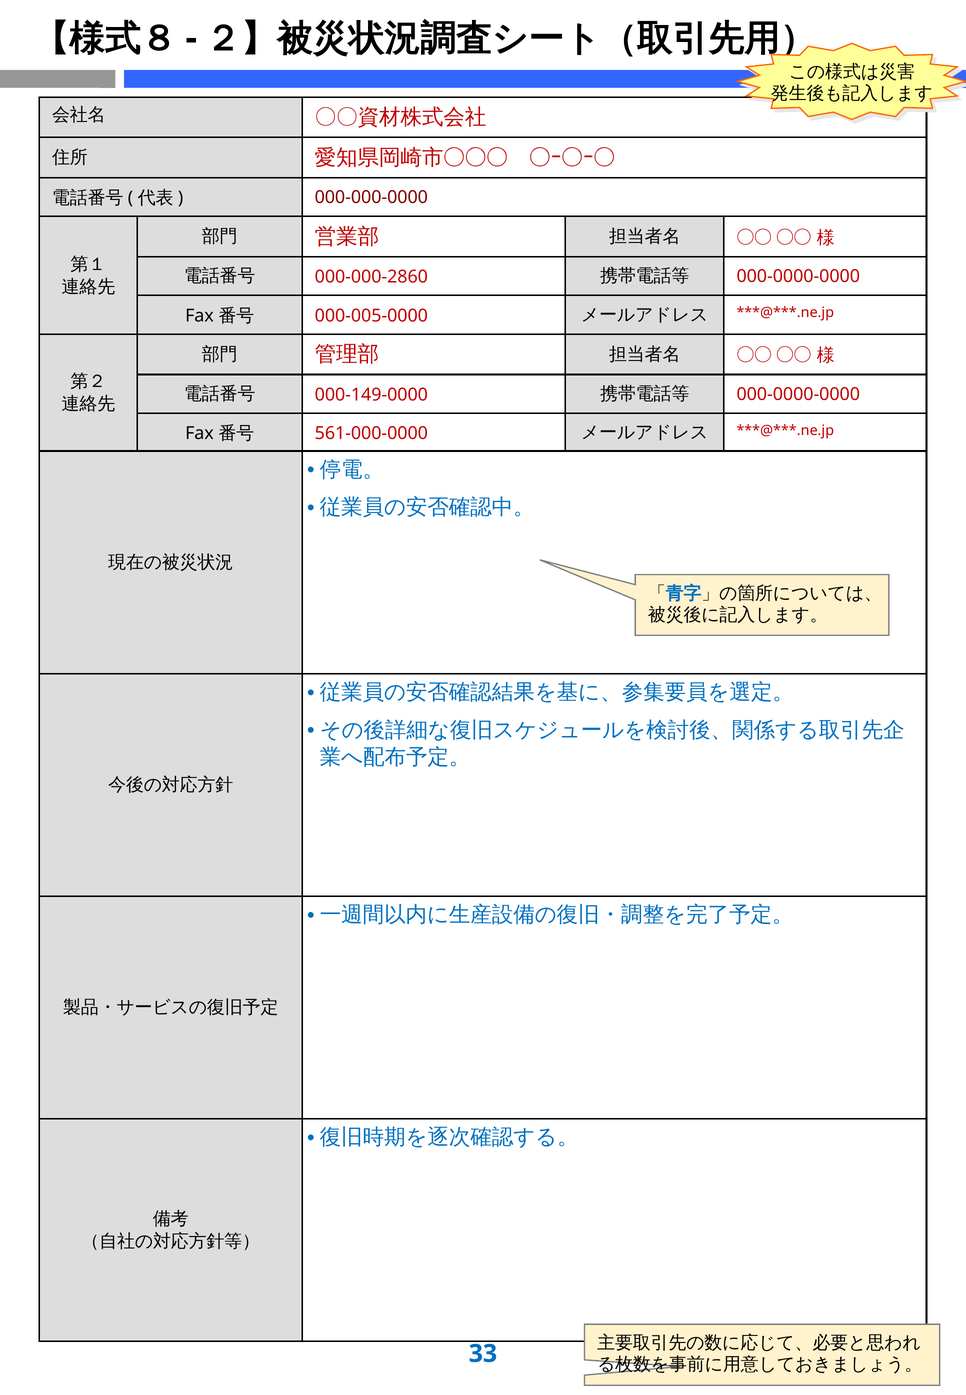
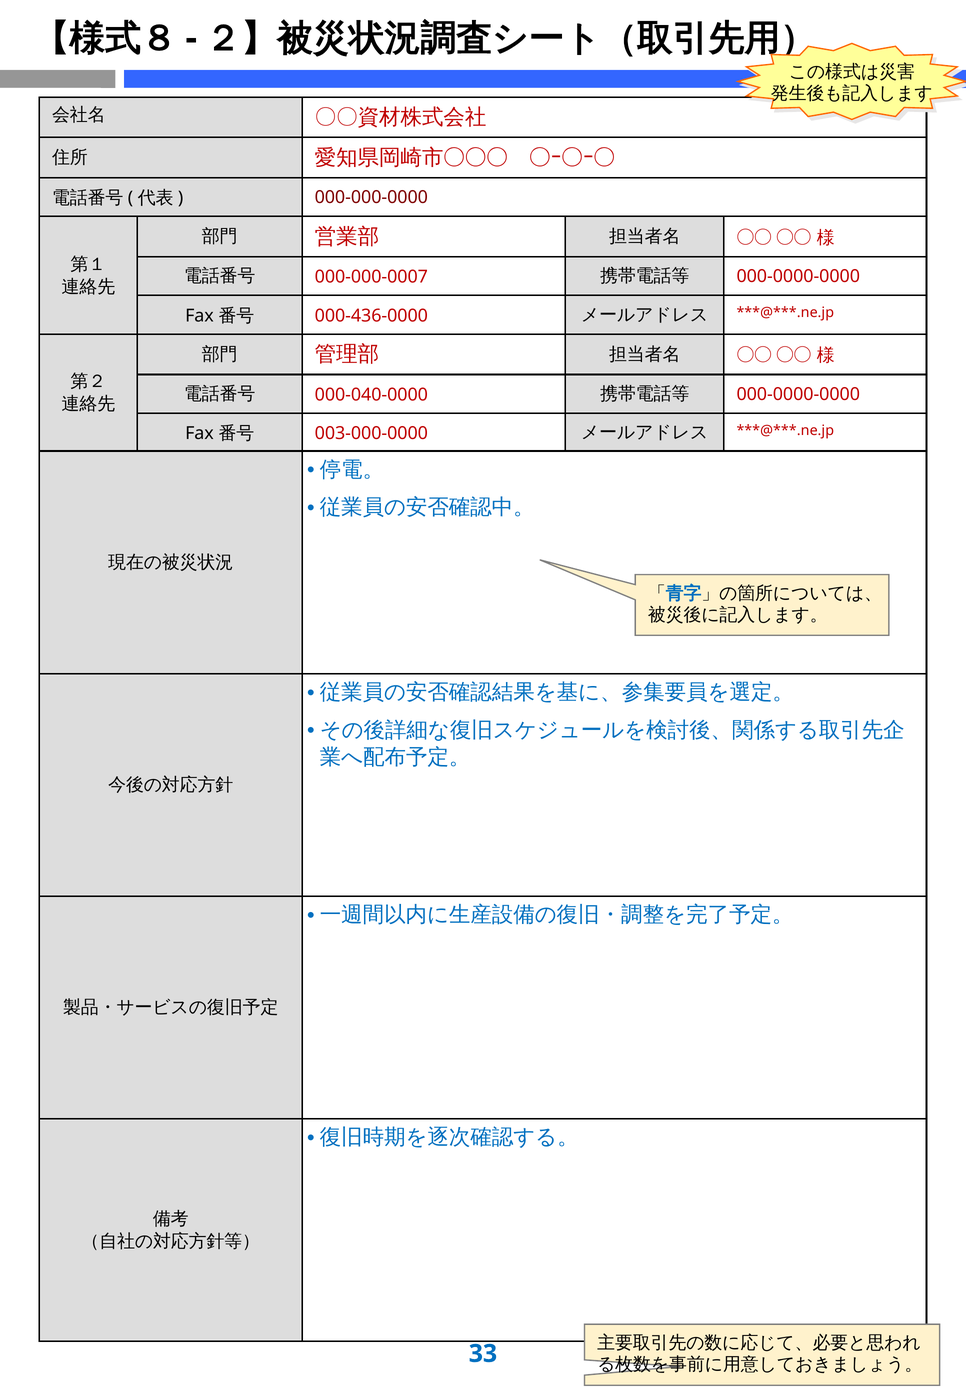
000-000-2860: 000-000-2860 -> 000-000-0007 (371, 277)
000-005-0000: 000-005-0000 -> 000-436-0000 (371, 316)
000-149-0000: 000-149-0000 -> 000-040-0000 (371, 395)
561-000-0000: 561-000-0000 -> 003-000-0000 (371, 433)
